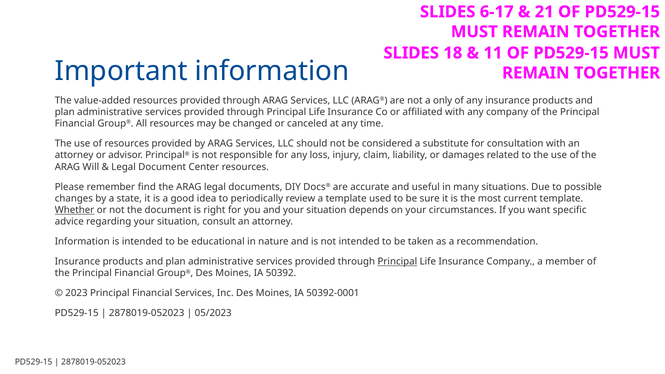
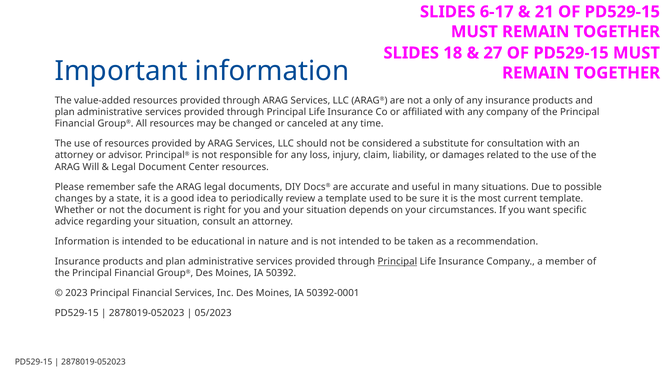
11: 11 -> 27 (493, 53)
find: find -> safe (147, 187)
Whether underline: present -> none (75, 210)
